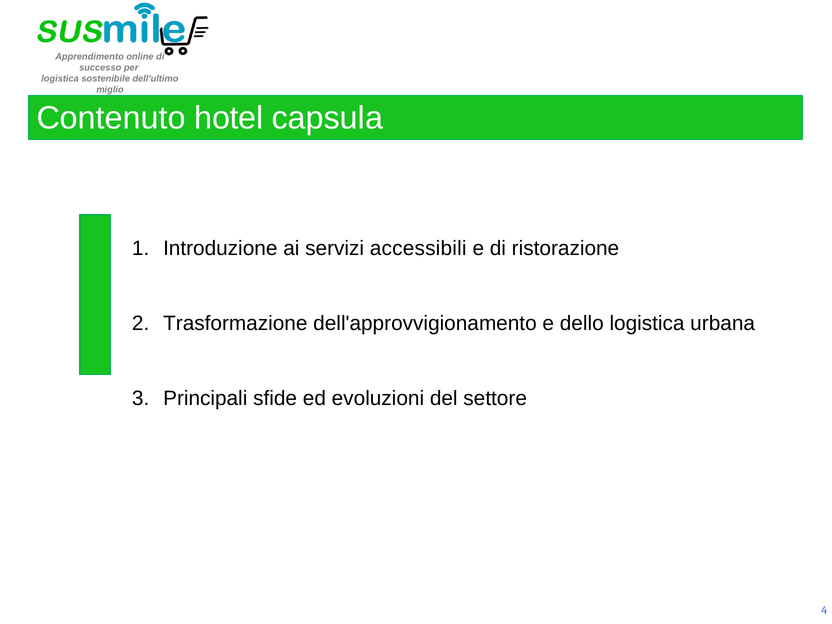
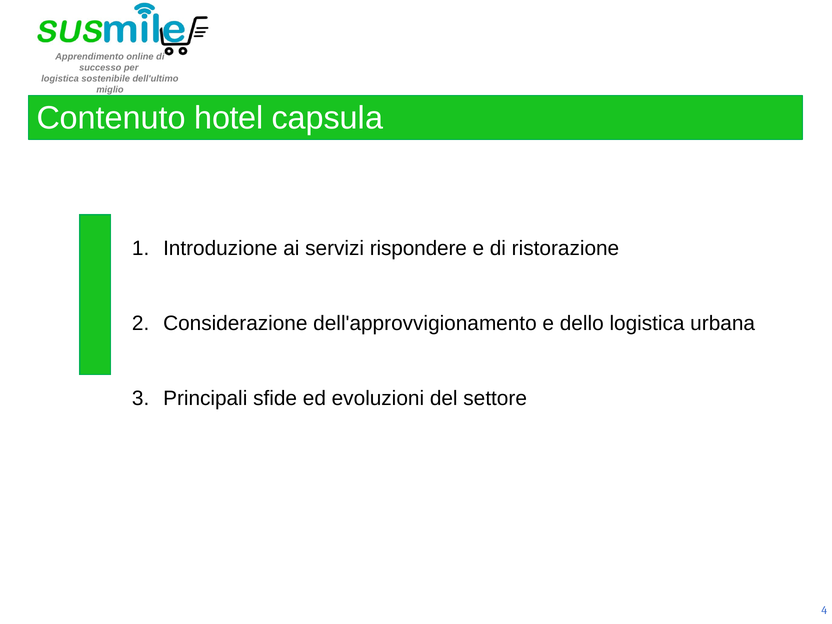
accessibili: accessibili -> rispondere (418, 249)
Trasformazione: Trasformazione -> Considerazione (235, 324)
